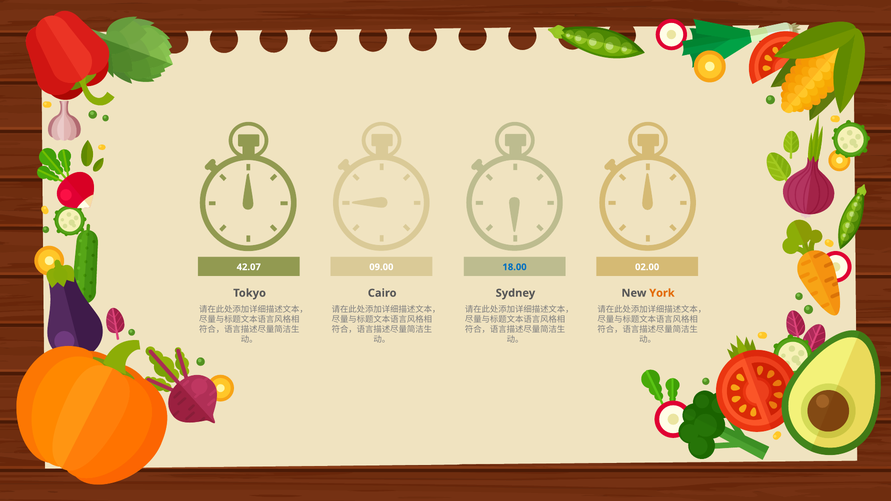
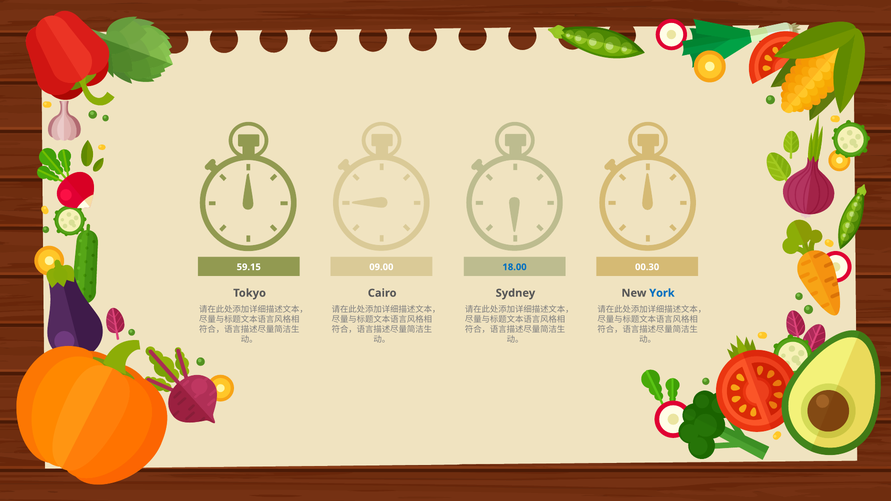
42.07: 42.07 -> 59.15 (249, 267)
02.00: 02.00 -> 00.30 (647, 267)
York colour: orange -> blue (662, 293)
